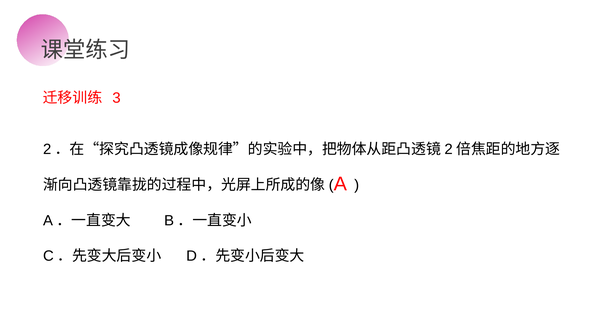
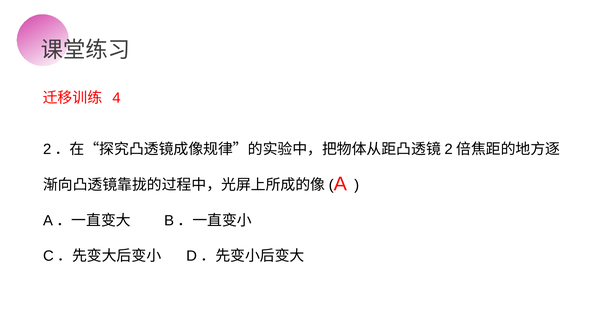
3: 3 -> 4 (117, 98)
